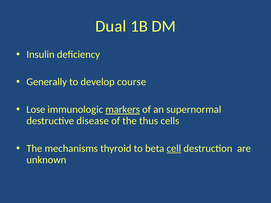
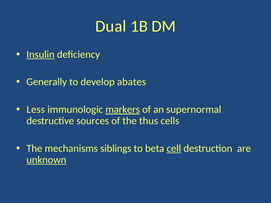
Insulin underline: none -> present (41, 54)
course: course -> abates (132, 82)
Lose: Lose -> Less (36, 110)
disease: disease -> sources (93, 121)
thyroid: thyroid -> siblings (116, 149)
unknown underline: none -> present (46, 160)
